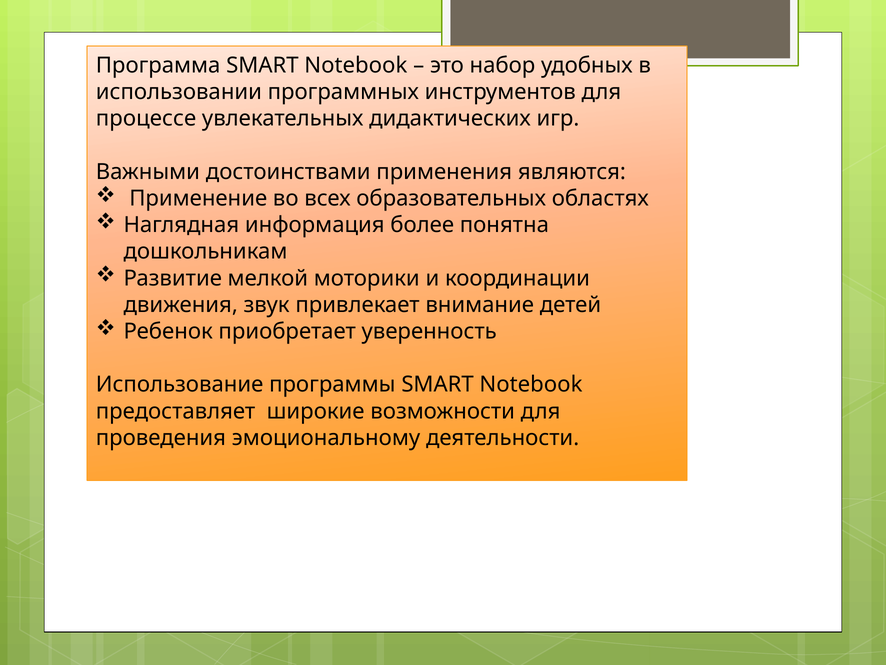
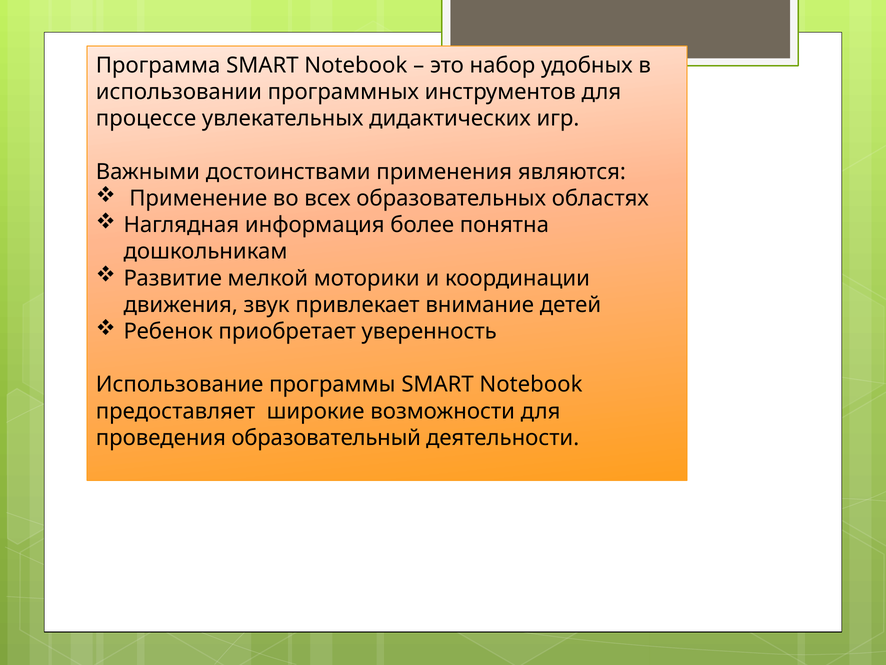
эмоциональному: эмоциональному -> образовательный (326, 437)
